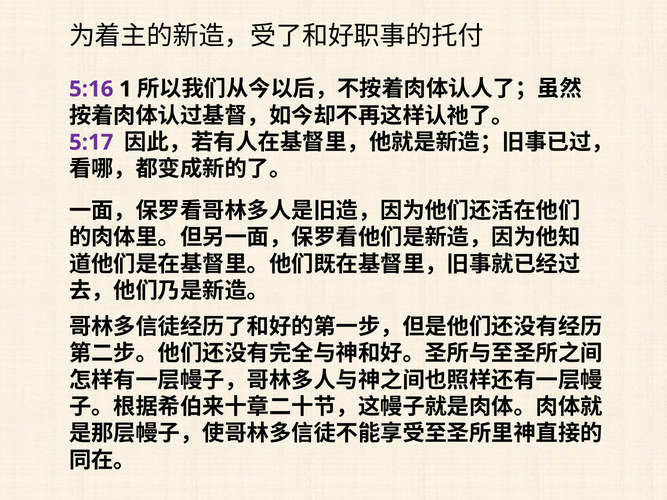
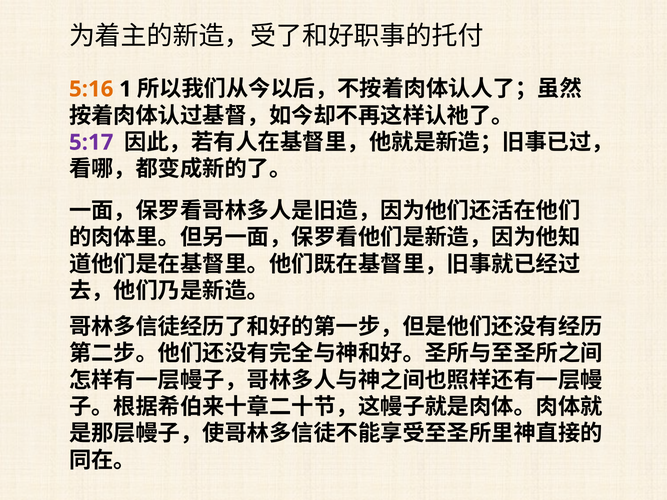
5:16 colour: purple -> orange (91, 89)
